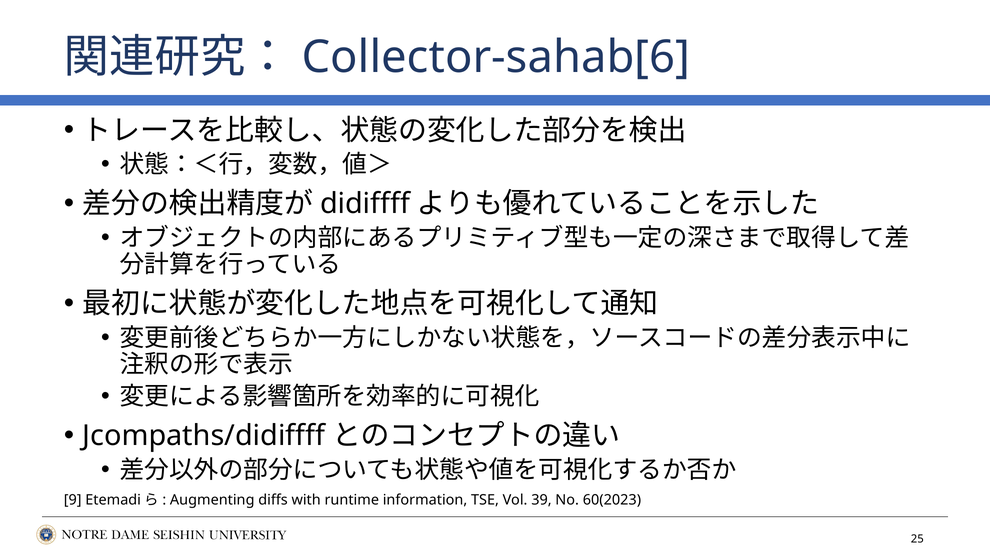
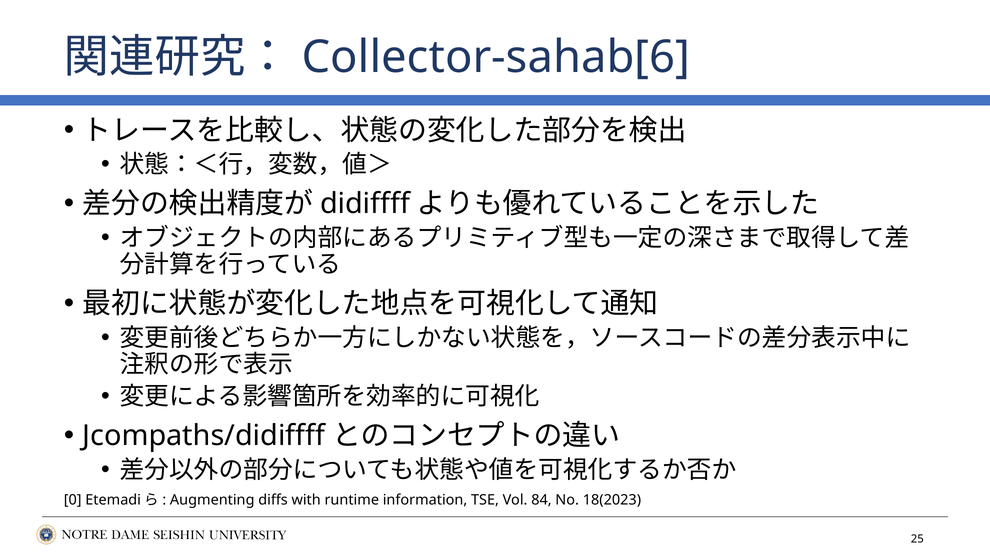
9: 9 -> 0 (73, 500)
39: 39 -> 84 (541, 500)
60(2023: 60(2023 -> 18(2023 (612, 500)
